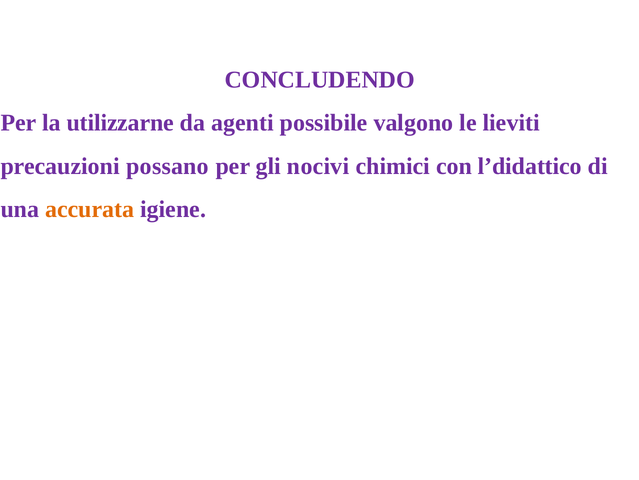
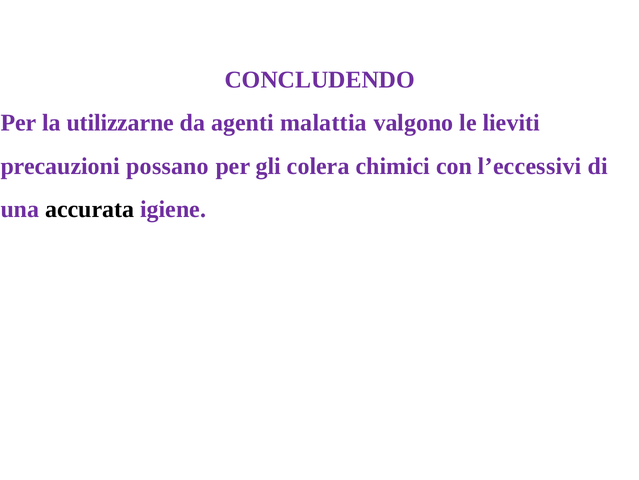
possibile: possibile -> malattia (324, 123)
nocivi: nocivi -> colera (318, 166)
l’didattico: l’didattico -> l’eccessivi (530, 166)
accurata colour: orange -> black (90, 209)
